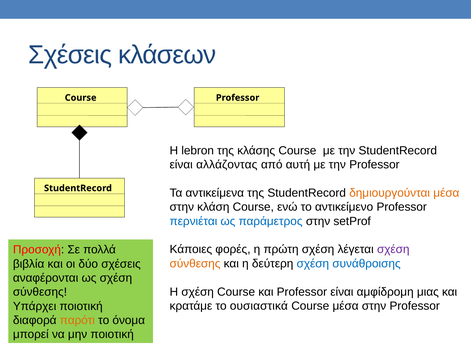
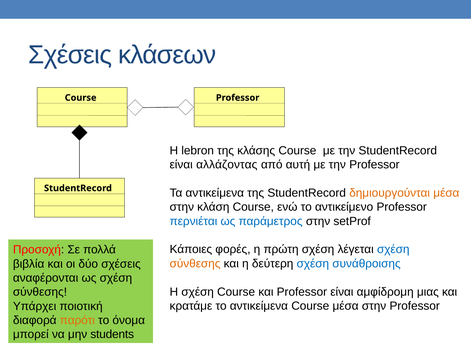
σχέση colour: purple -> blue (393, 250)
το ουσιαστικά: ουσιαστικά -> αντικείμενα (259, 306)
μην ποιοτική: ποιοτική -> students (112, 335)
